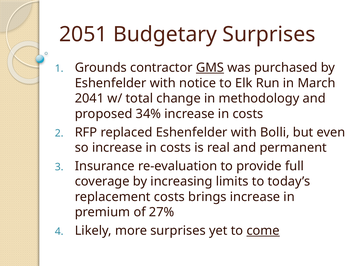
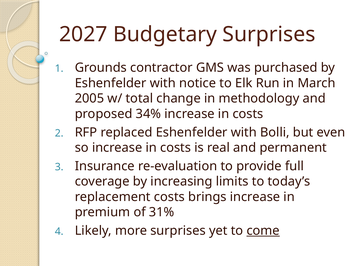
2051: 2051 -> 2027 (83, 34)
GMS underline: present -> none (210, 68)
2041: 2041 -> 2005 (89, 99)
27%: 27% -> 31% (162, 212)
